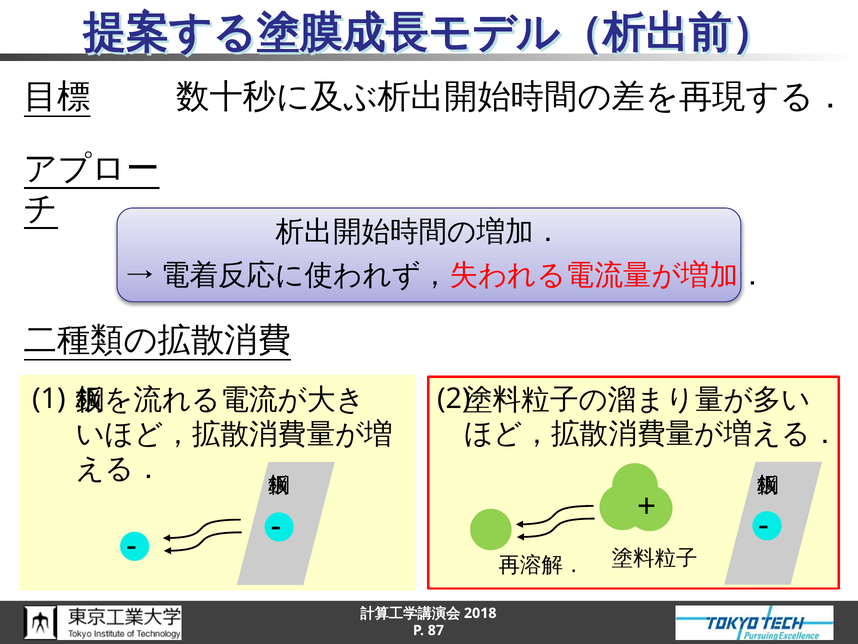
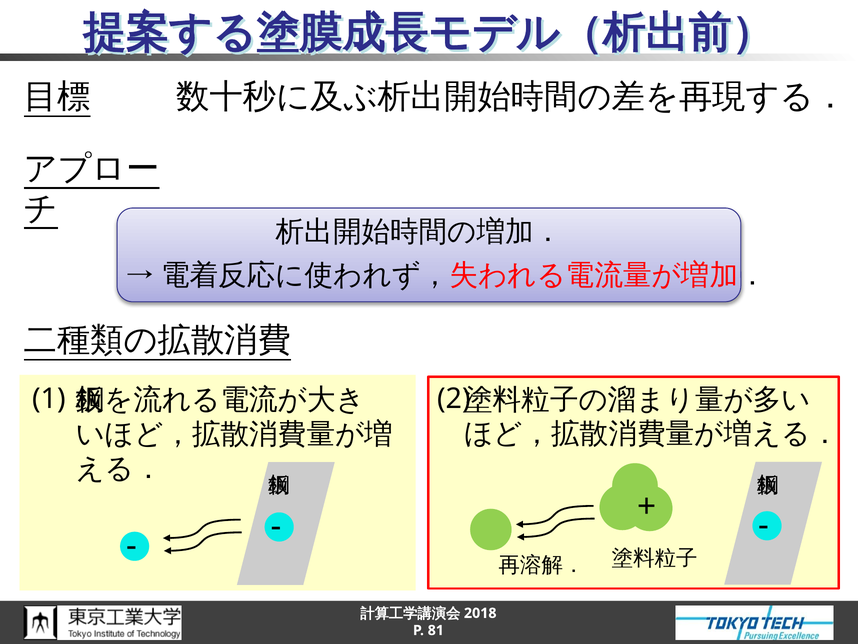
87: 87 -> 81 (436, 630)
